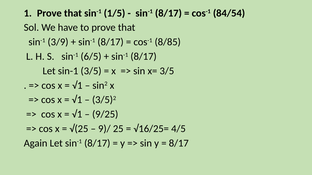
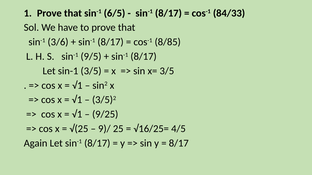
1/5: 1/5 -> 6/5 (114, 13)
84/54: 84/54 -> 84/33 (229, 13)
3/9: 3/9 -> 3/6 (58, 42)
6/5: 6/5 -> 9/5 (91, 57)
